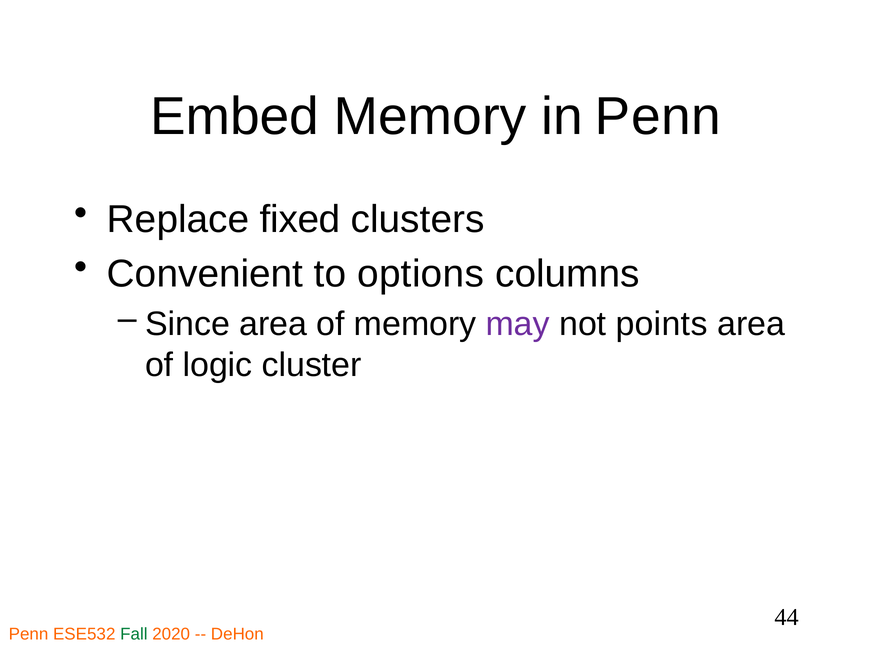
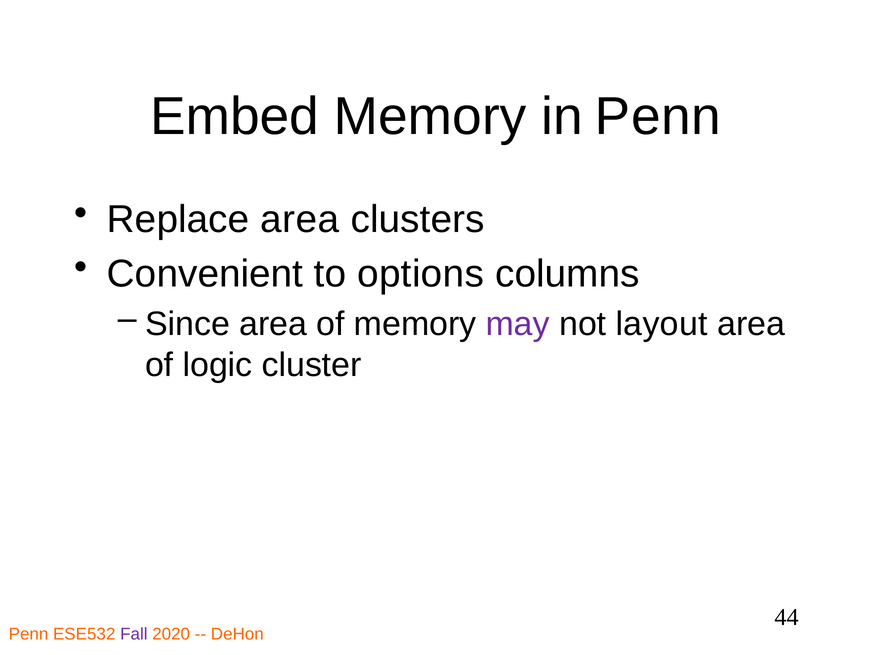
Replace fixed: fixed -> area (300, 220)
points: points -> layout (662, 324)
Fall colour: green -> purple (134, 634)
